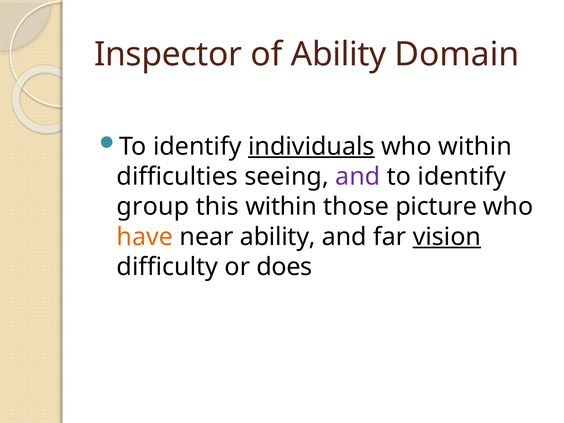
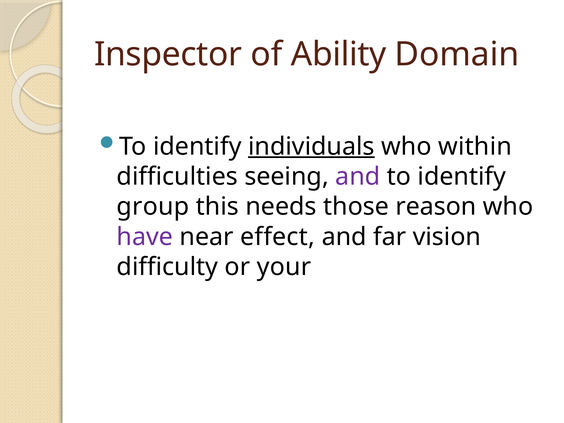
this within: within -> needs (281, 207)
picture: picture -> reason (436, 207)
have colour: orange -> purple (145, 237)
near ability: ability -> effect (278, 237)
vision underline: present -> none (447, 237)
does: does -> your (284, 267)
